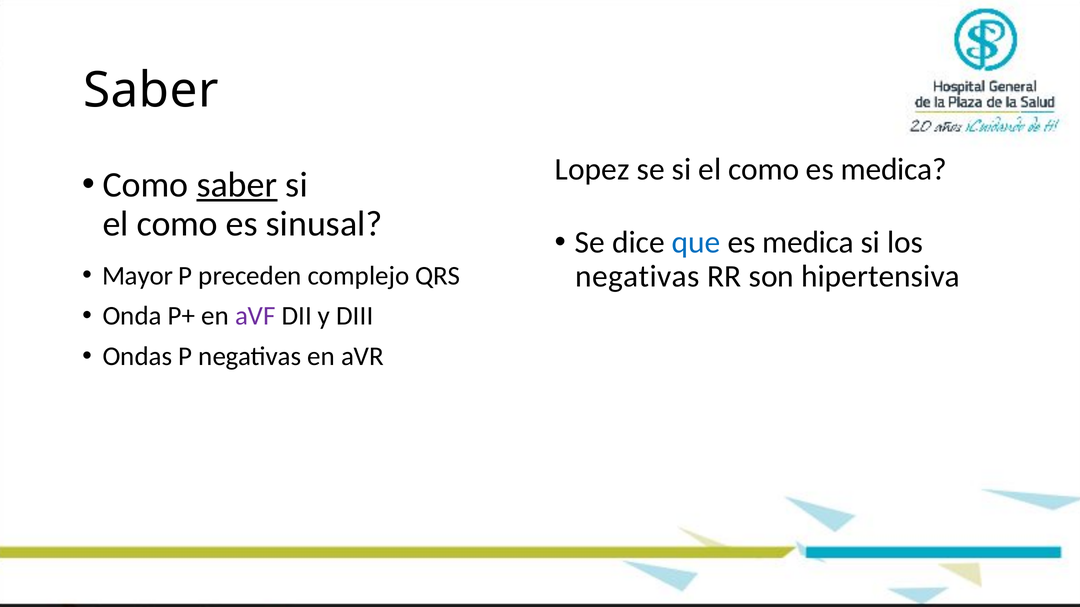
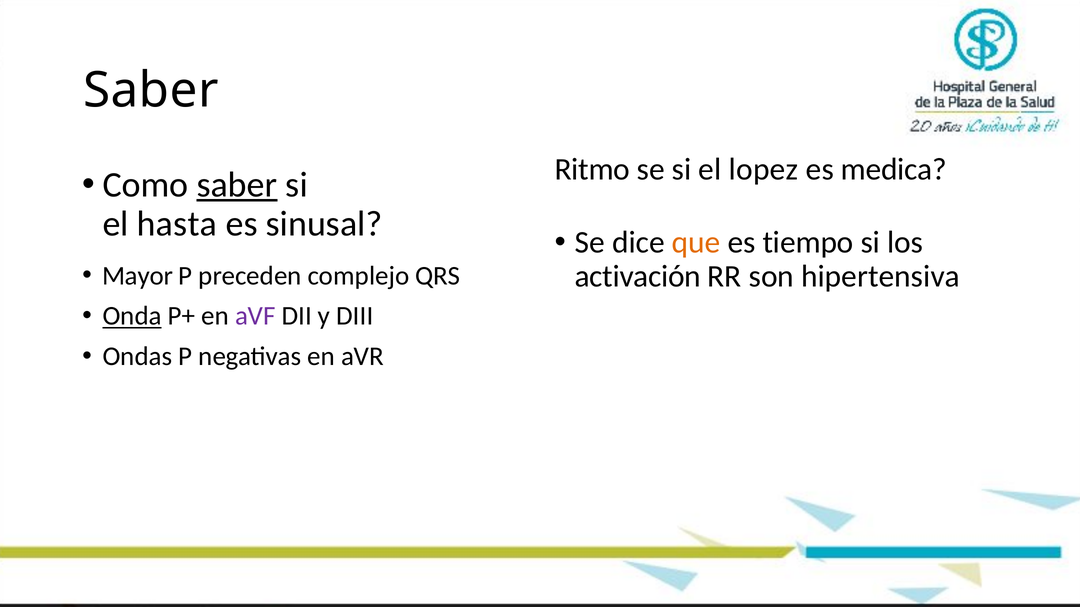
Lopez: Lopez -> Ritmo (592, 170)
se si el como: como -> lopez (763, 170)
como: como -> hasta (177, 224)
que colour: blue -> orange (696, 243)
medica: medica -> tiempo (808, 243)
negativas: negativas -> activación (638, 277)
Onda underline: none -> present (132, 316)
